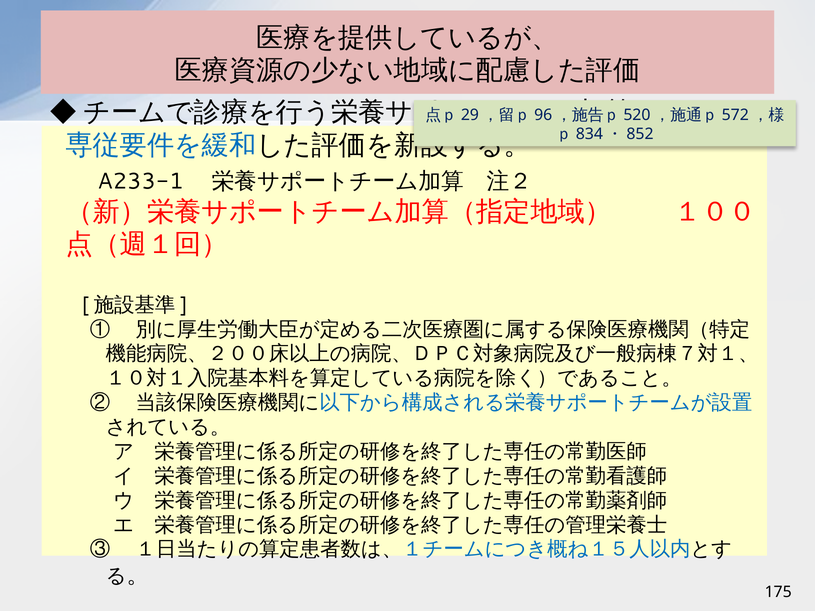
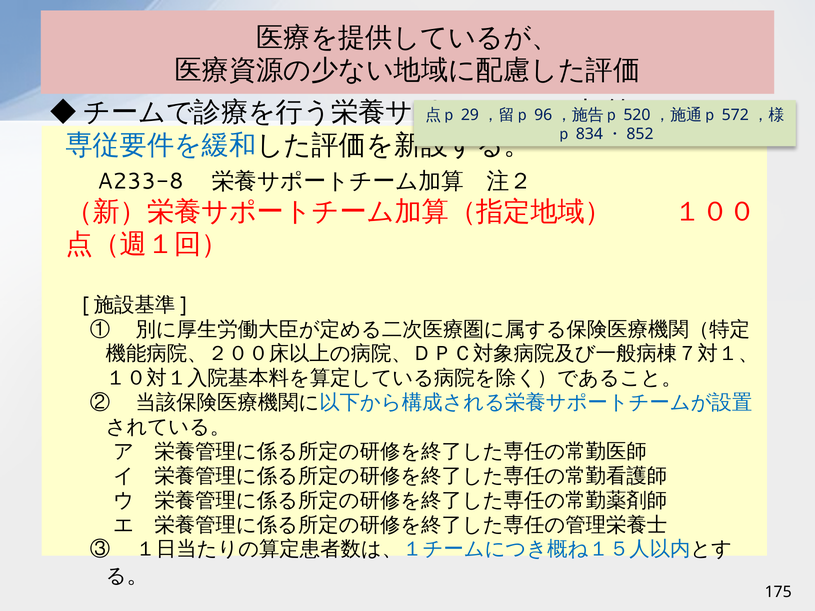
A233-1: A233-1 -> A233-8 (140, 182)
